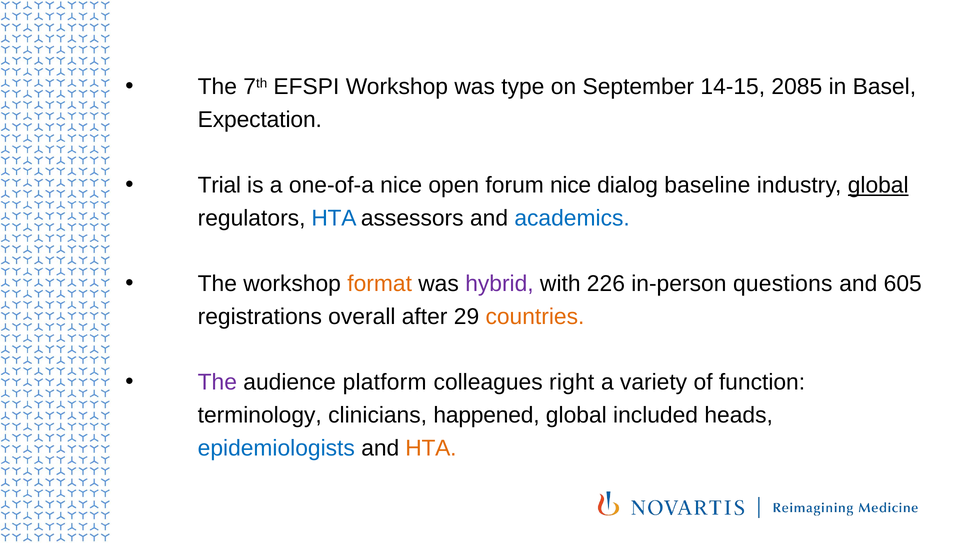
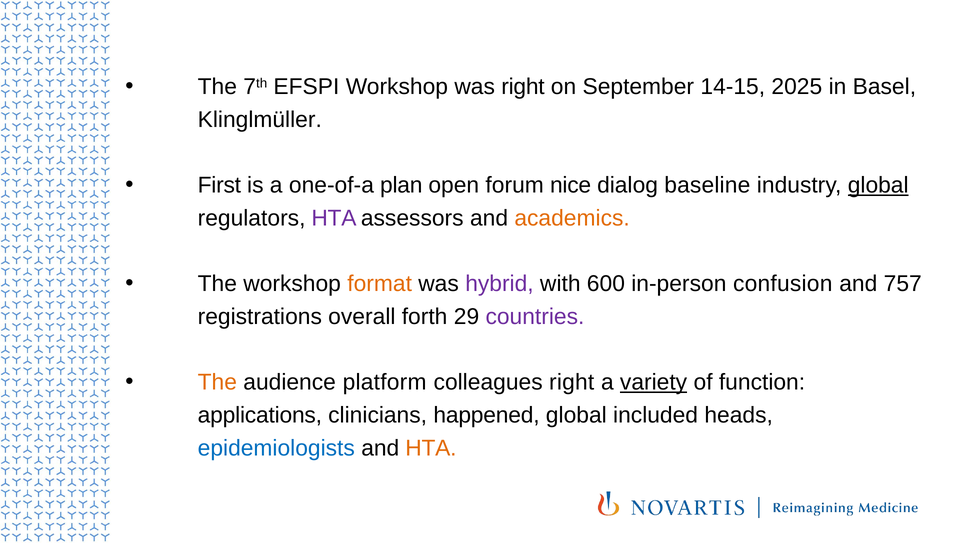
was type: type -> right (523, 87)
2085: 2085 -> 2025 (797, 87)
Expectation: Expectation -> Klinglmüller (260, 120)
Trial: Trial -> First (219, 185)
one-of-a nice: nice -> plan (401, 185)
HTA colour: blue -> purple (334, 218)
academics colour: blue -> orange (572, 218)
226: 226 -> 600 (606, 284)
questions: questions -> confusion (783, 284)
605: 605 -> 757 (903, 284)
after: after -> forth (425, 317)
countries colour: orange -> purple (535, 317)
The colour: purple -> orange (217, 382)
variety underline: none -> present (654, 382)
terminology: terminology -> applications (260, 415)
